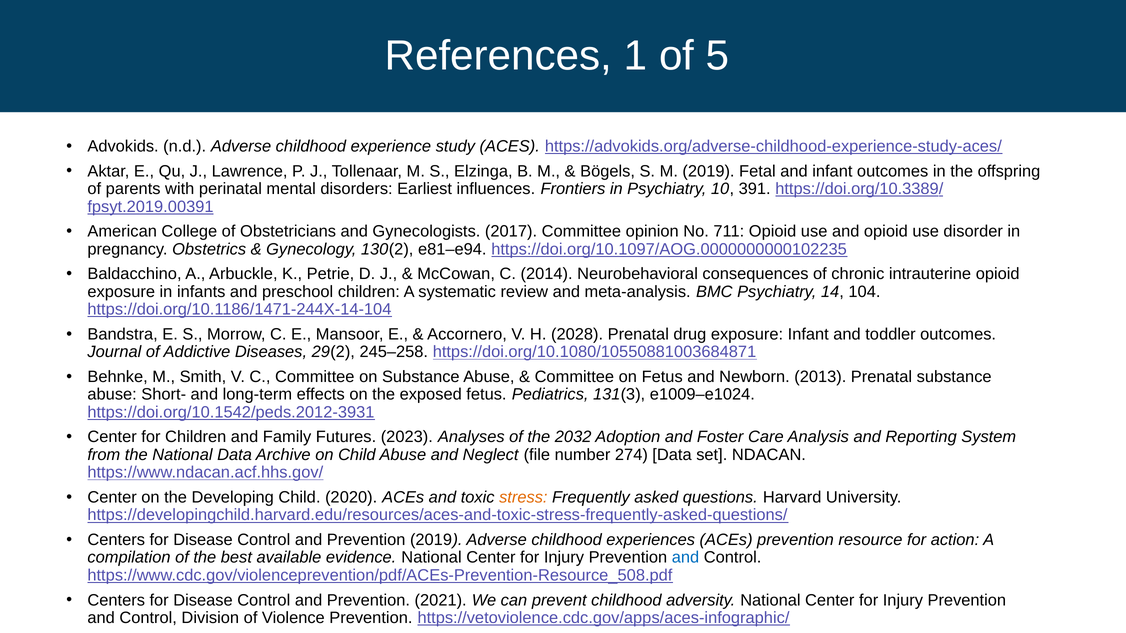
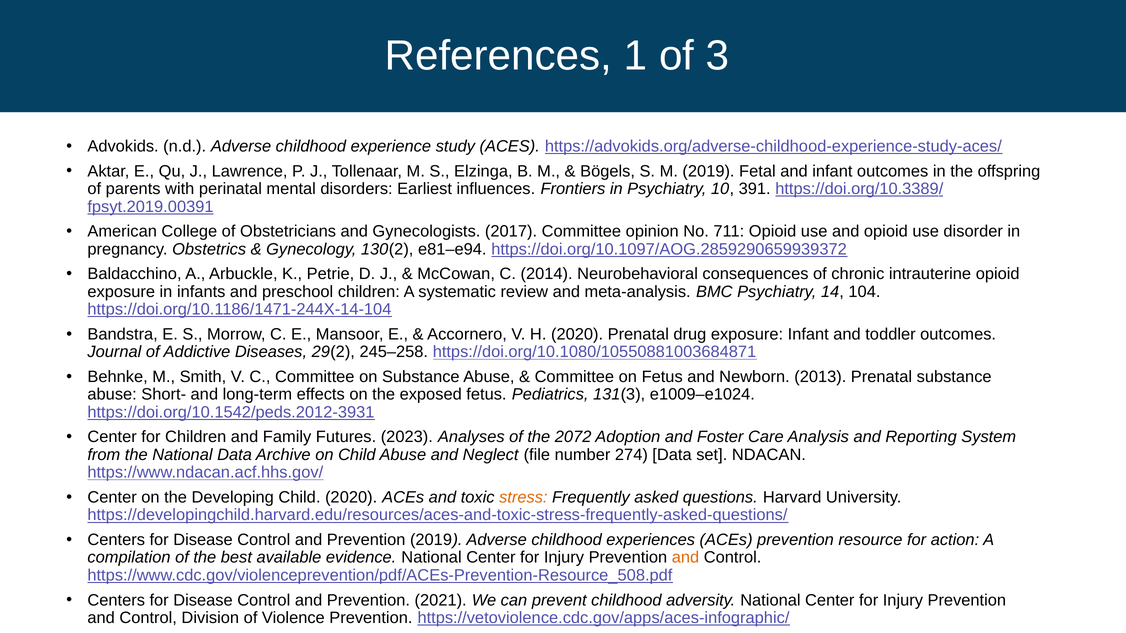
5: 5 -> 3 (718, 56)
https://doi.org/10.1097/AOG.0000000000102235: https://doi.org/10.1097/AOG.0000000000102235 -> https://doi.org/10.1097/AOG.2859290659939372 (669, 249)
H 2028: 2028 -> 2020 (577, 334)
2032: 2032 -> 2072 (573, 437)
and colour: blue -> orange (686, 558)
